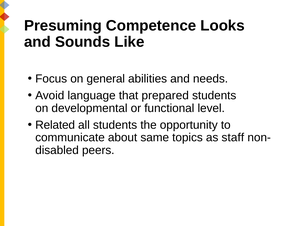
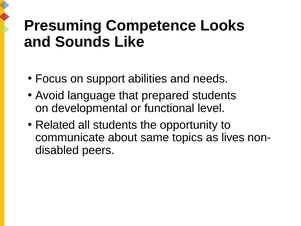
general: general -> support (106, 79)
staff: staff -> lives (233, 137)
